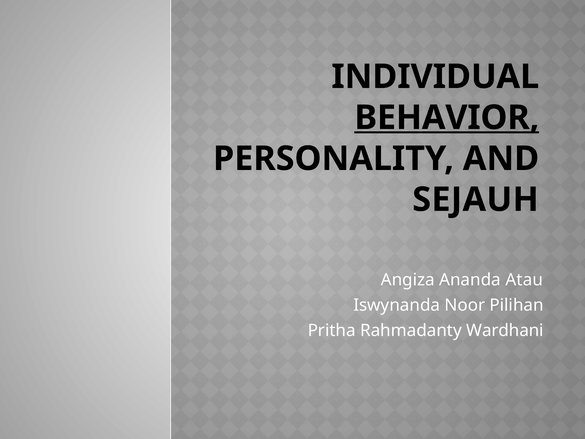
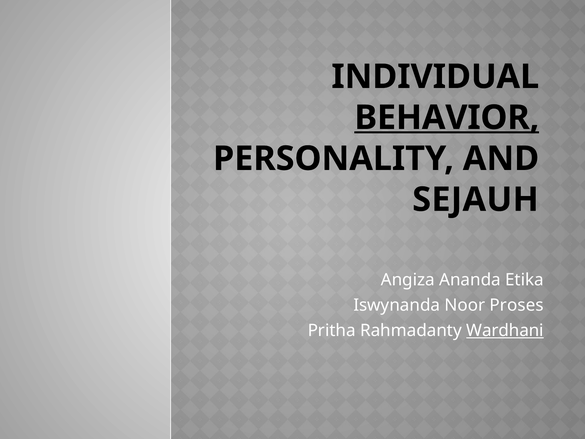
Atau: Atau -> Etika (524, 280)
Pilihan: Pilihan -> Proses (517, 305)
Wardhani underline: none -> present (505, 330)
